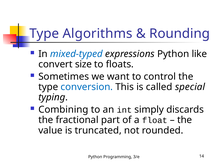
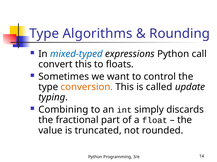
like: like -> call (199, 54)
convert size: size -> this (83, 65)
conversion colour: blue -> orange (87, 87)
special: special -> update (190, 87)
